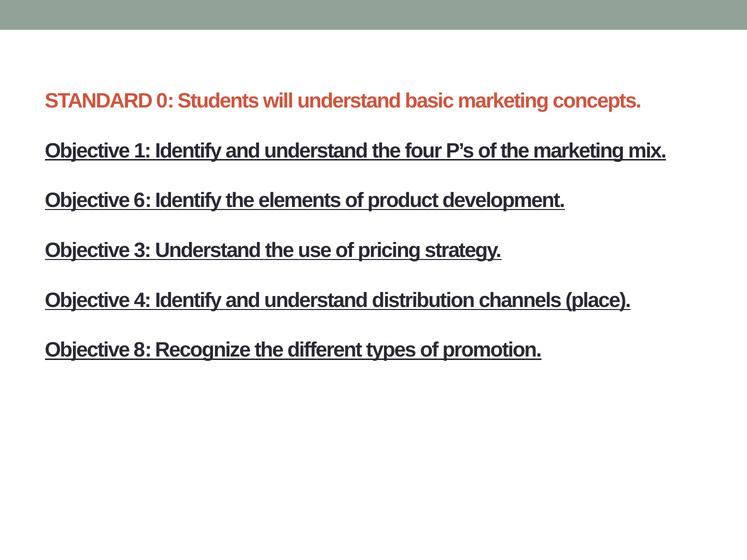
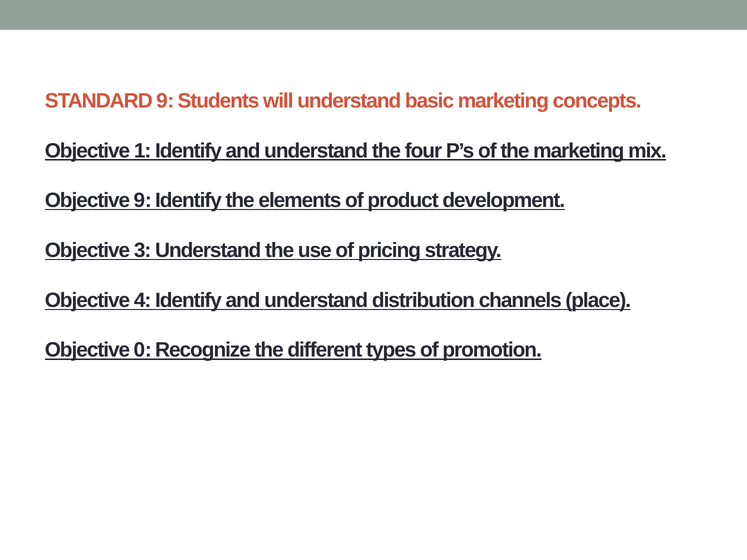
STANDARD 0: 0 -> 9 (165, 101)
Objective 6: 6 -> 9 (143, 201)
8: 8 -> 0 (143, 350)
